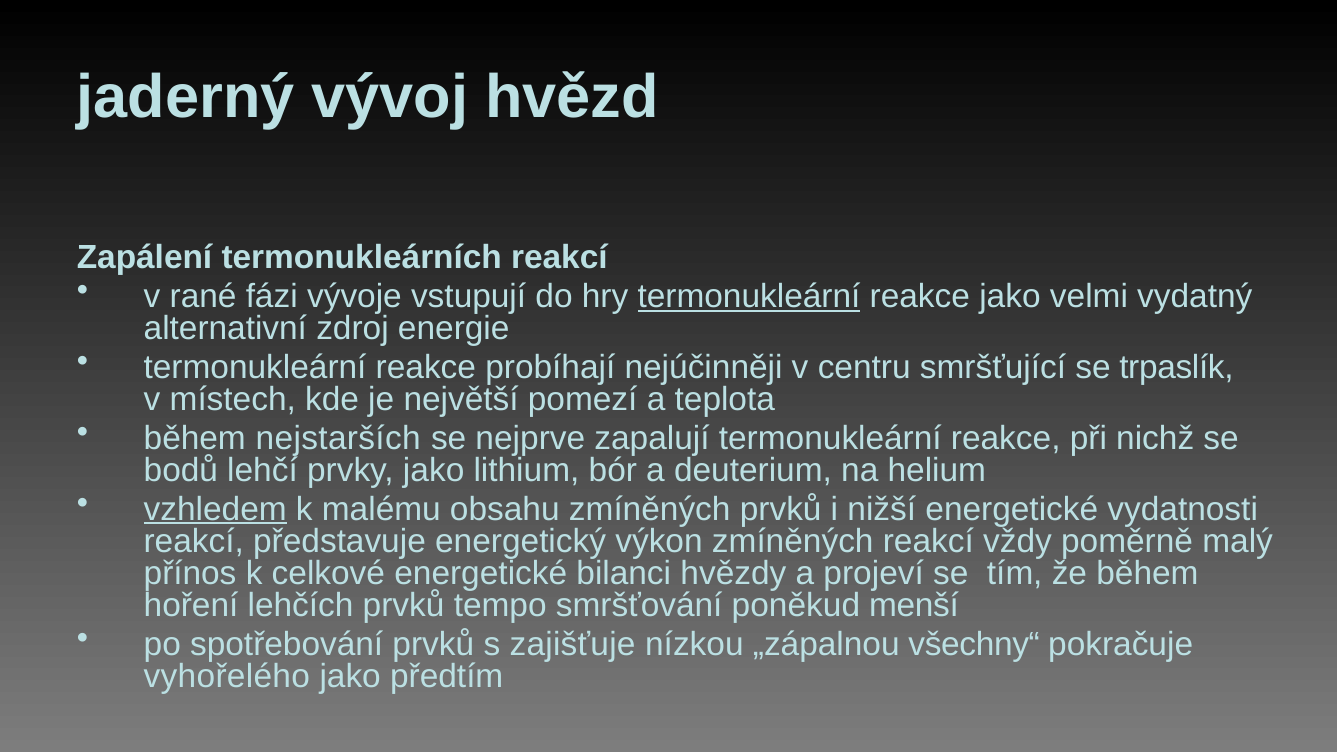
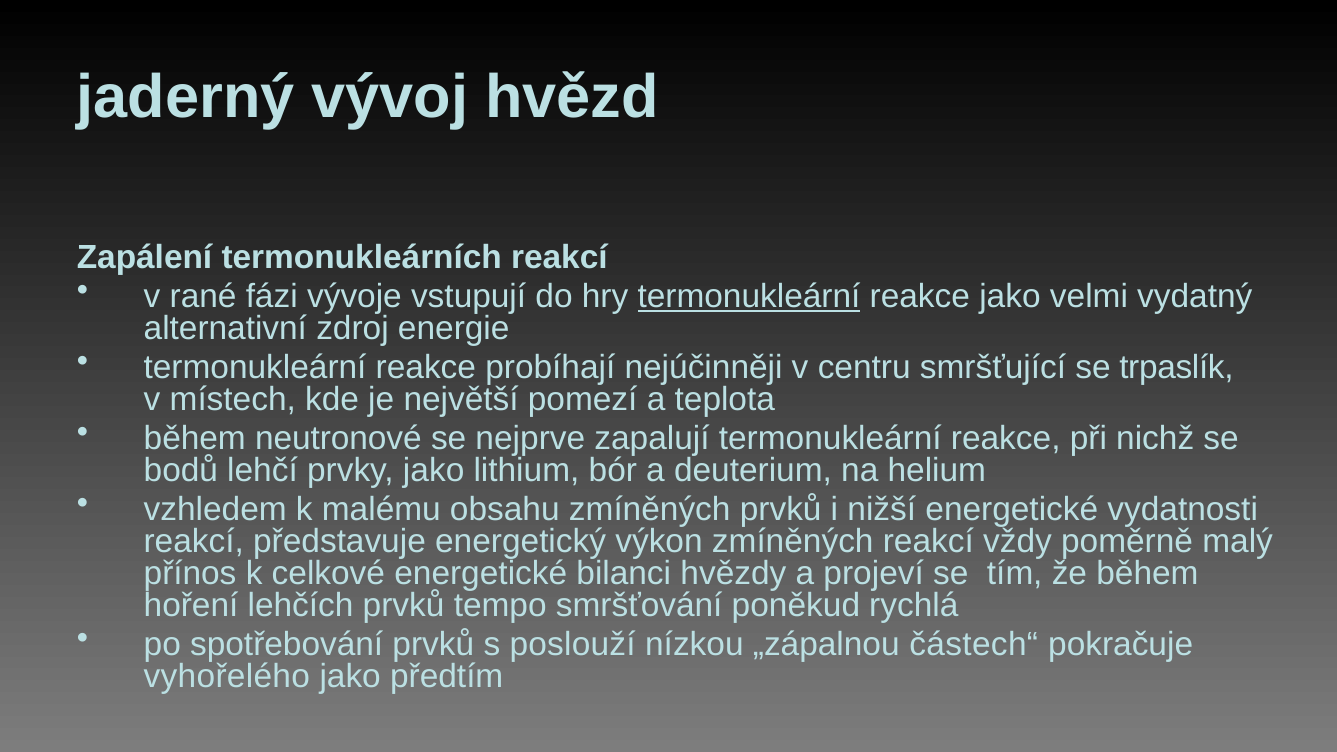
nejstarších: nejstarších -> neutronové (338, 438)
vzhledem underline: present -> none (215, 509)
menší: menší -> rychlá (914, 605)
zajišťuje: zajišťuje -> poslouží (573, 644)
všechny“: všechny“ -> částech“ (974, 644)
